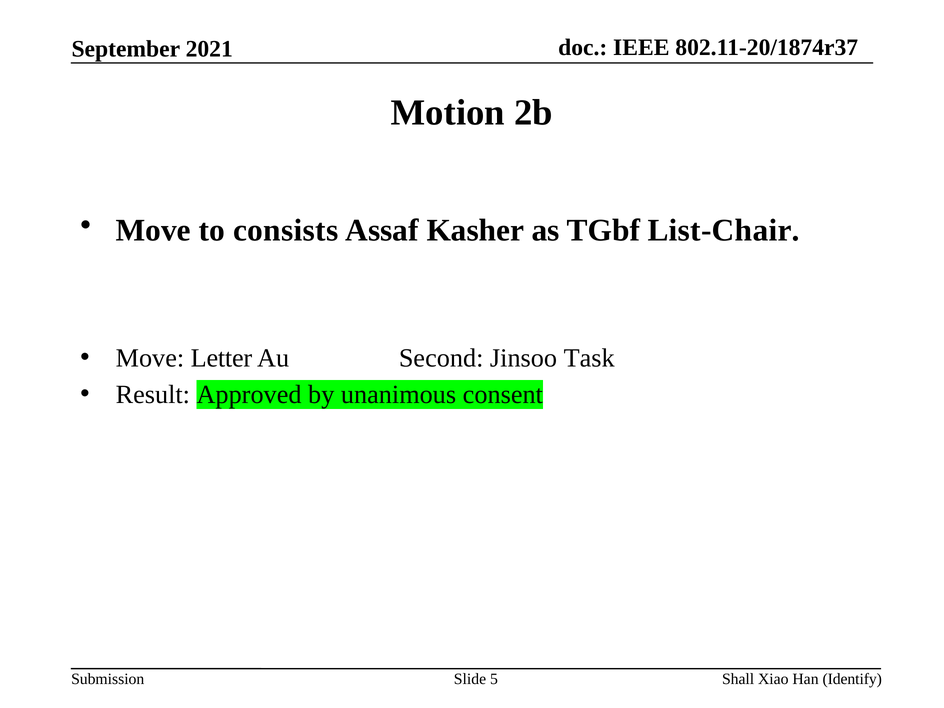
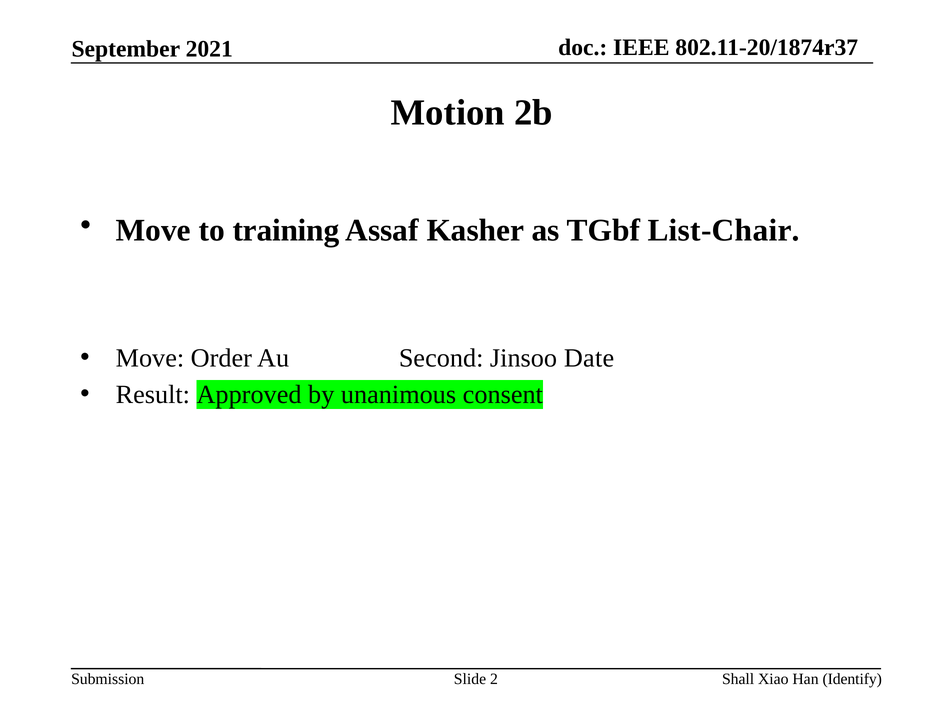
consists: consists -> training (286, 230)
Letter: Letter -> Order (221, 358)
Task: Task -> Date (589, 358)
5: 5 -> 2 (494, 679)
